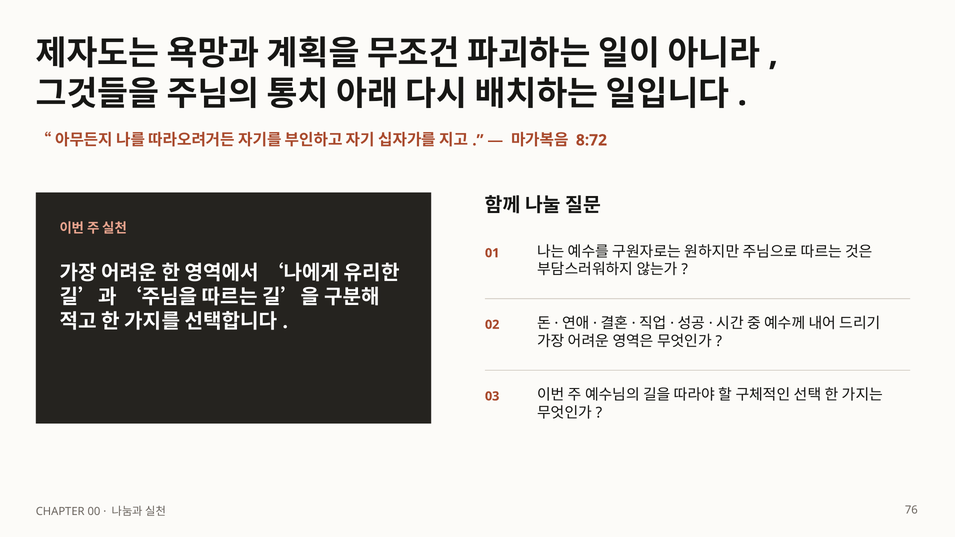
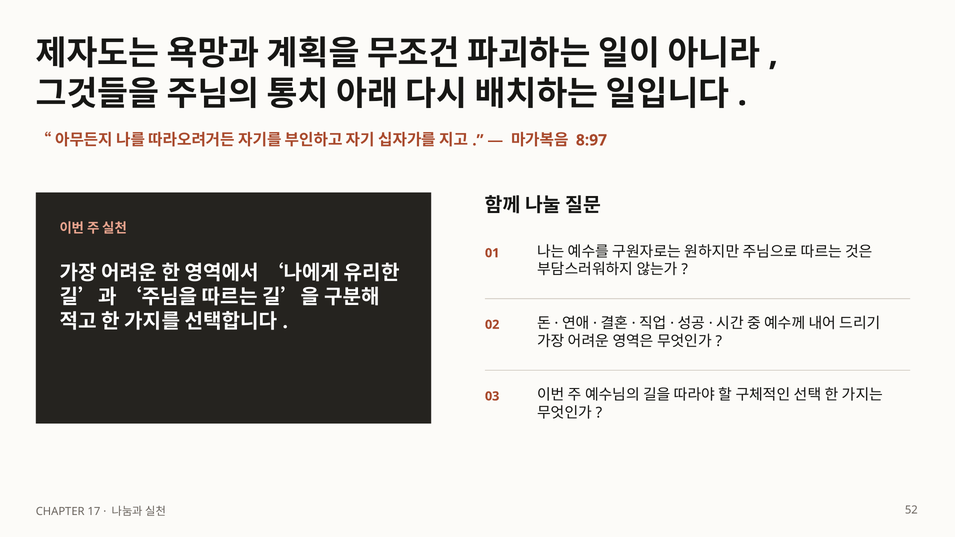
8:72: 8:72 -> 8:97 (591, 140)
00: 00 -> 17 (94, 512)
76: 76 -> 52 (911, 510)
